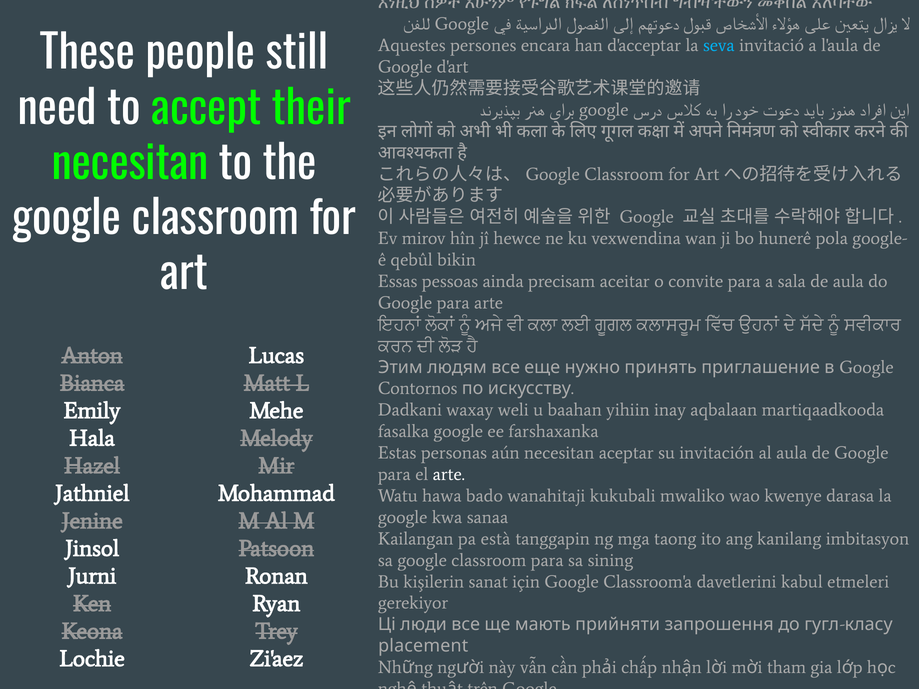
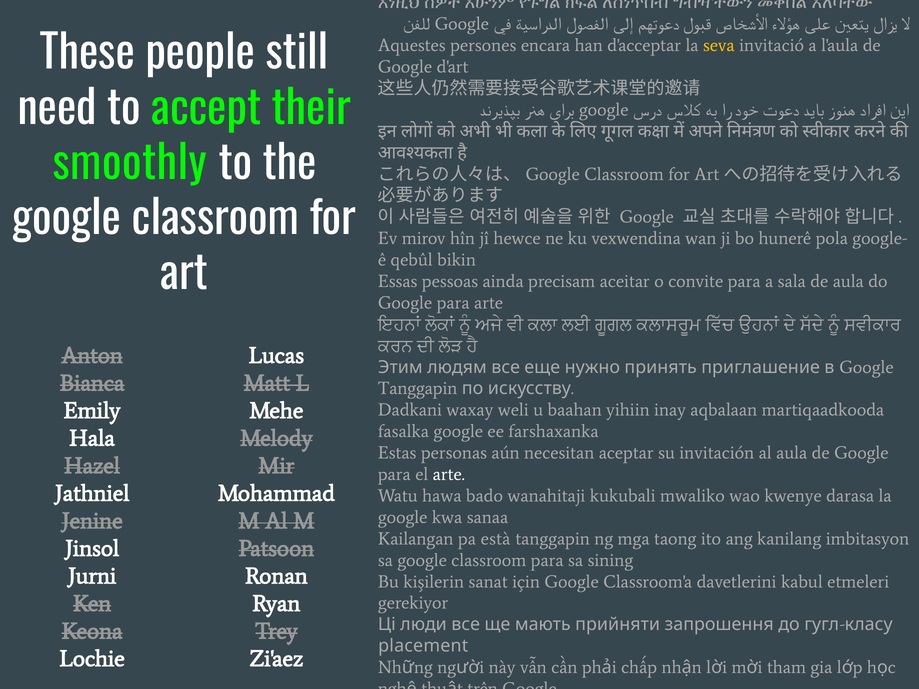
seva colour: light blue -> yellow (719, 45)
necesitan: necesitan -> smoothly (130, 164)
Contornos: Contornos -> Tanggapin (418, 389)
